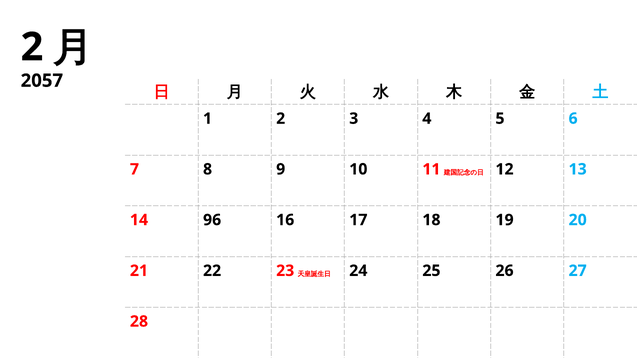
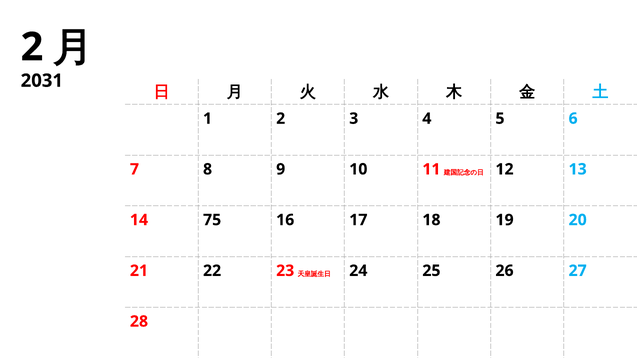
2057: 2057 -> 2031 (42, 81)
96: 96 -> 75 (212, 220)
